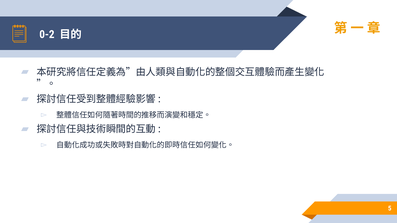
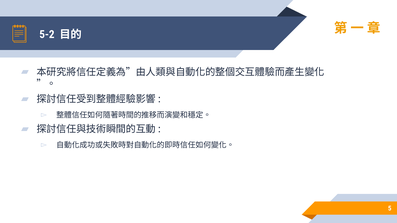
0-2: 0-2 -> 5-2 (47, 34)
